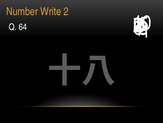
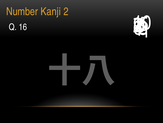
Write: Write -> Kanji (51, 12)
64: 64 -> 16 (23, 27)
